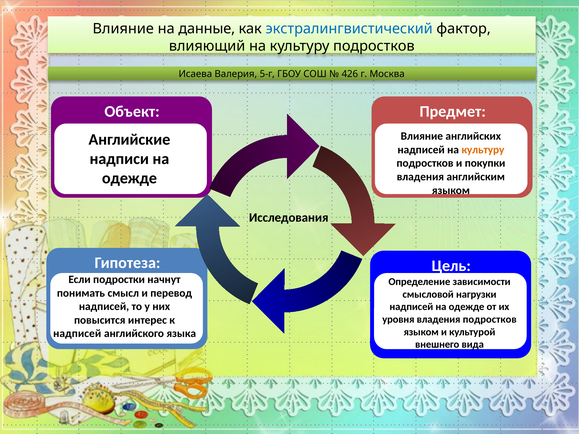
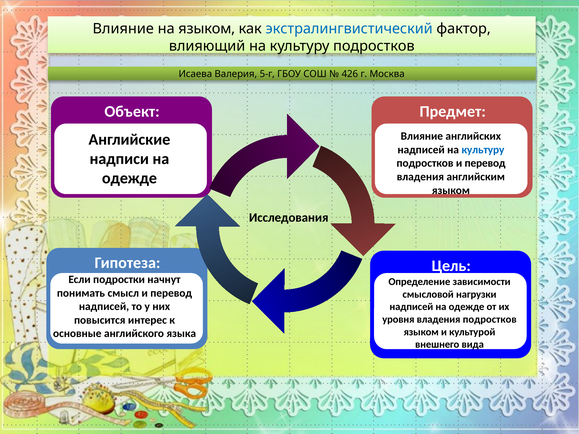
на данные: данные -> языком (207, 29)
культуру colour: orange -> blue (483, 150)
покупки: покупки -> перевод (485, 163)
надписей: надписей -> основные (77, 334)
